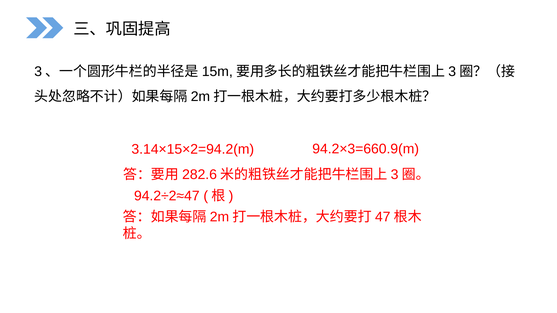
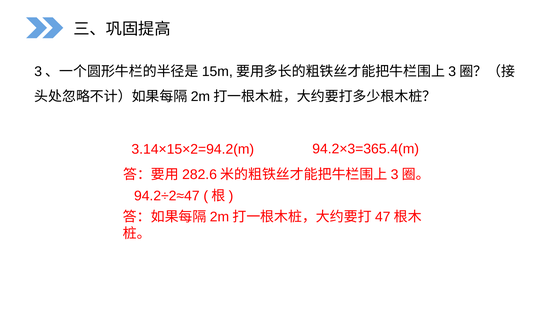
94.2×3=660.9(m: 94.2×3=660.9(m -> 94.2×3=365.4(m (366, 149)
